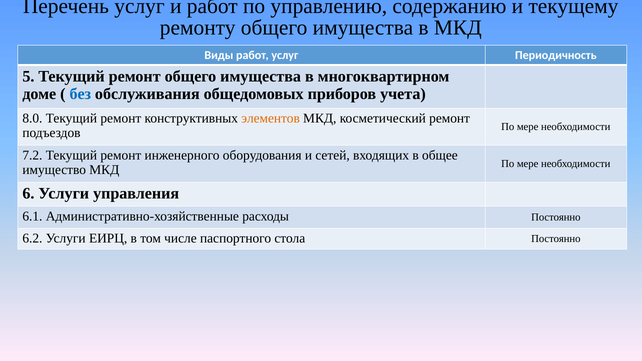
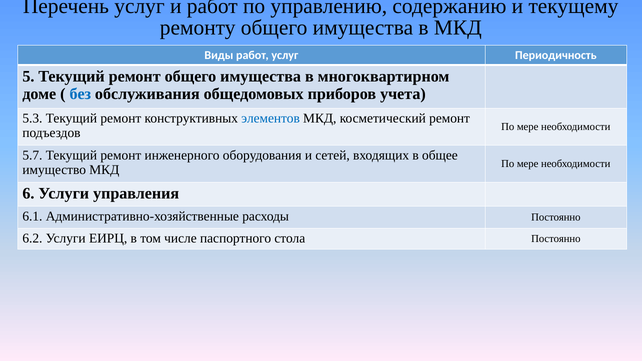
8.0: 8.0 -> 5.3 (32, 118)
элементов colour: orange -> blue (271, 118)
7.2: 7.2 -> 5.7 (32, 155)
